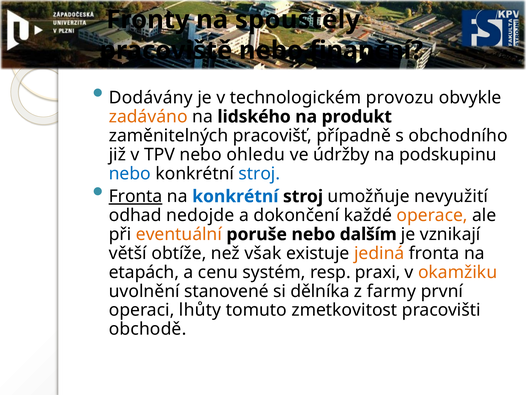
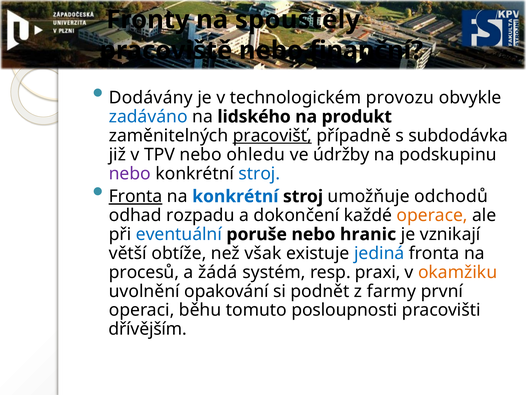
zadáváno colour: orange -> blue (148, 117)
pracovišť underline: none -> present (272, 135)
obchodního: obchodního -> subdodávka (458, 135)
nebo colour: blue -> purple (130, 173)
nevyužití: nevyužití -> odchodů (451, 196)
nedojde: nedojde -> rozpadu (200, 215)
eventuální colour: orange -> blue (179, 234)
dalším: dalším -> hranic (368, 234)
jediná colour: orange -> blue (379, 253)
etapách: etapách -> procesů (144, 272)
cenu: cenu -> žádá (218, 272)
stanovené: stanovené -> opakování (226, 291)
dělníka: dělníka -> podnět (320, 291)
lhůty: lhůty -> běhu (200, 310)
zmetkovitost: zmetkovitost -> posloupnosti (344, 310)
obchodě: obchodě -> dřívějším (148, 329)
